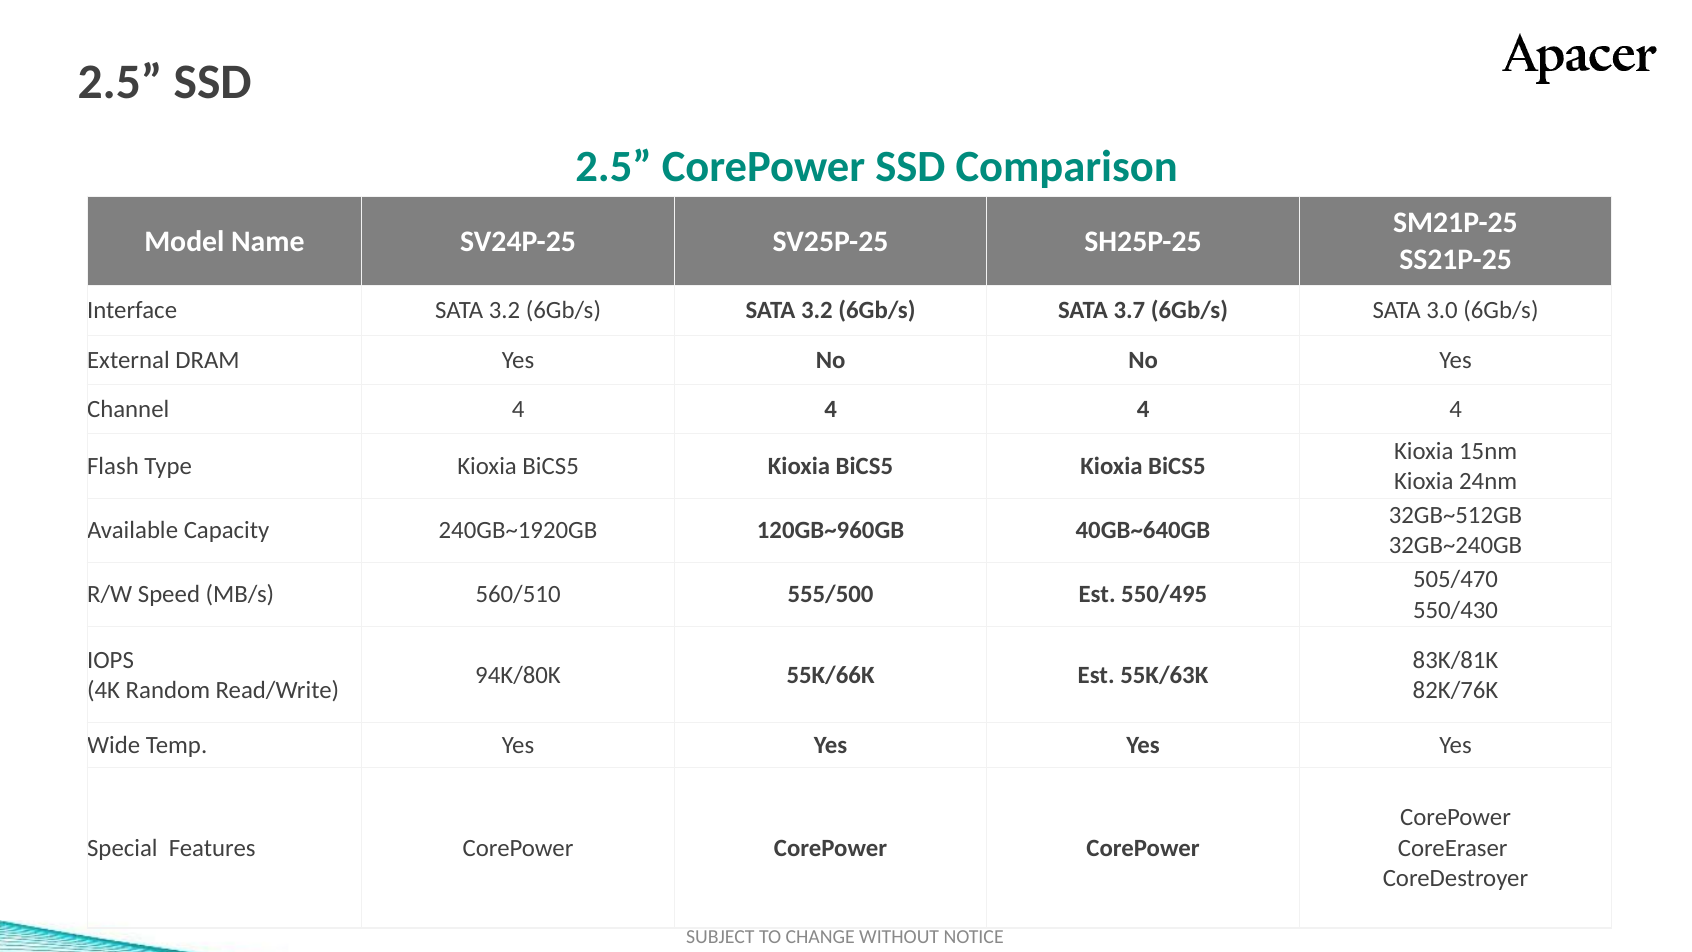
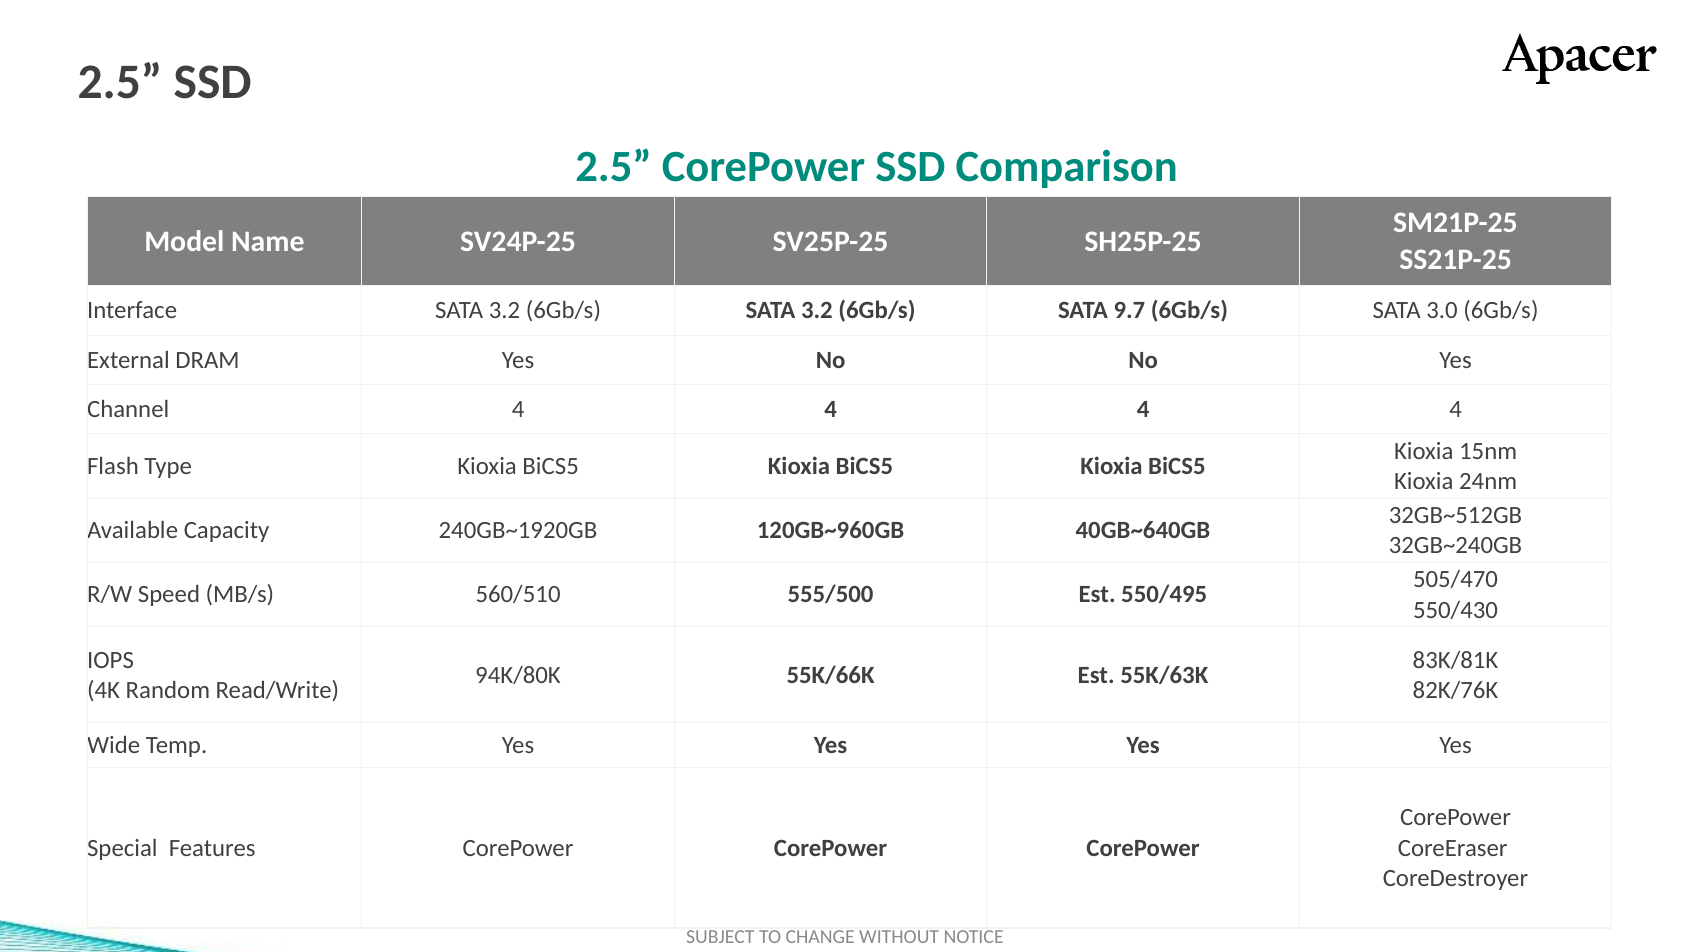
3.7: 3.7 -> 9.7 (1129, 311)
